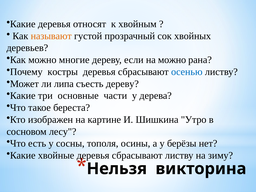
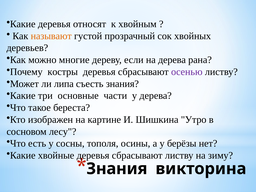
на можно: можно -> дерева (172, 60)
осенью colour: blue -> purple (187, 72)
съесть дереву: дереву -> знания (122, 84)
Нельзя: Нельзя -> Знания (117, 169)
